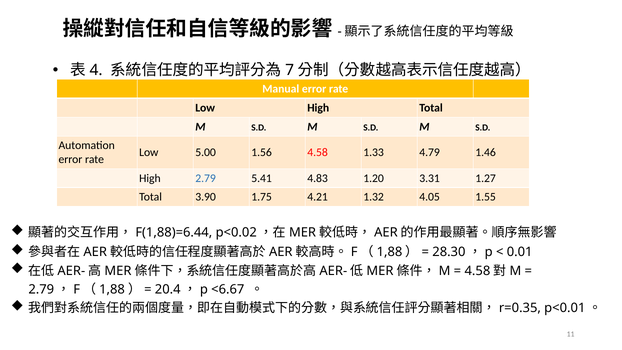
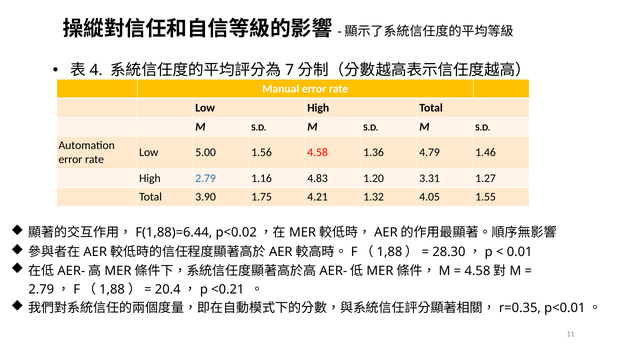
1.33: 1.33 -> 1.36 (374, 152)
5.41: 5.41 -> 1.16 (262, 178)
<6.67: <6.67 -> <0.21 (228, 289)
